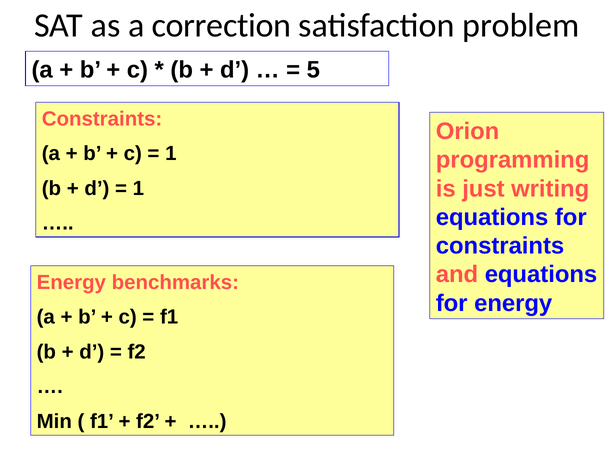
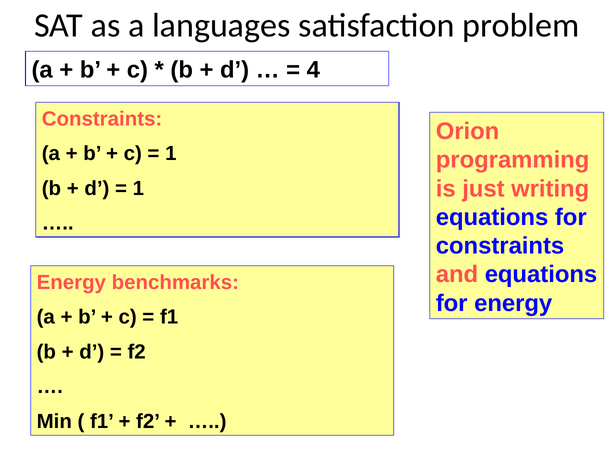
correction: correction -> languages (221, 25)
5: 5 -> 4 (313, 70)
